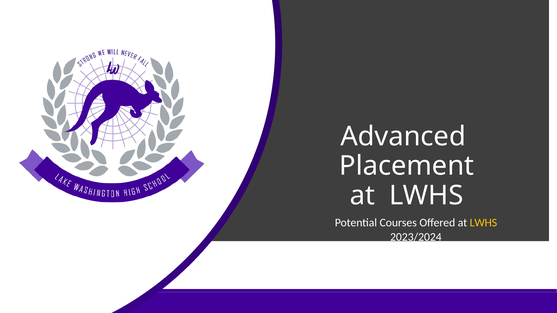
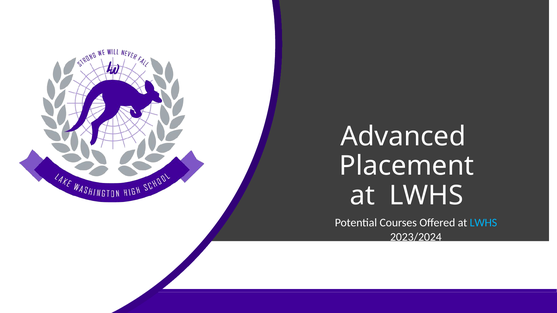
LWHS colour: yellow -> light blue (483, 223)
